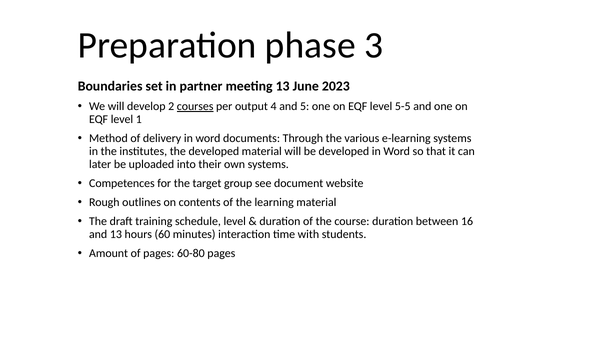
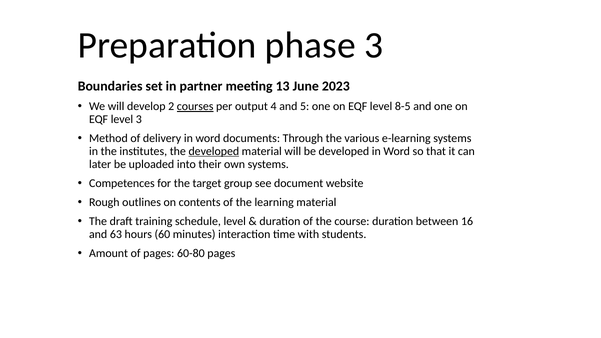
5-5: 5-5 -> 8-5 (403, 106)
level 1: 1 -> 3 (139, 119)
developed underline: none -> present (214, 151)
and 13: 13 -> 63 (116, 234)
